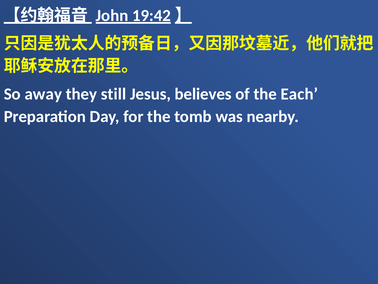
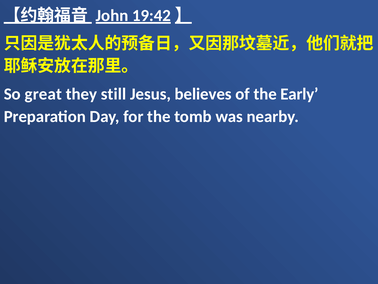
away: away -> great (43, 94)
Each: Each -> Early (299, 94)
